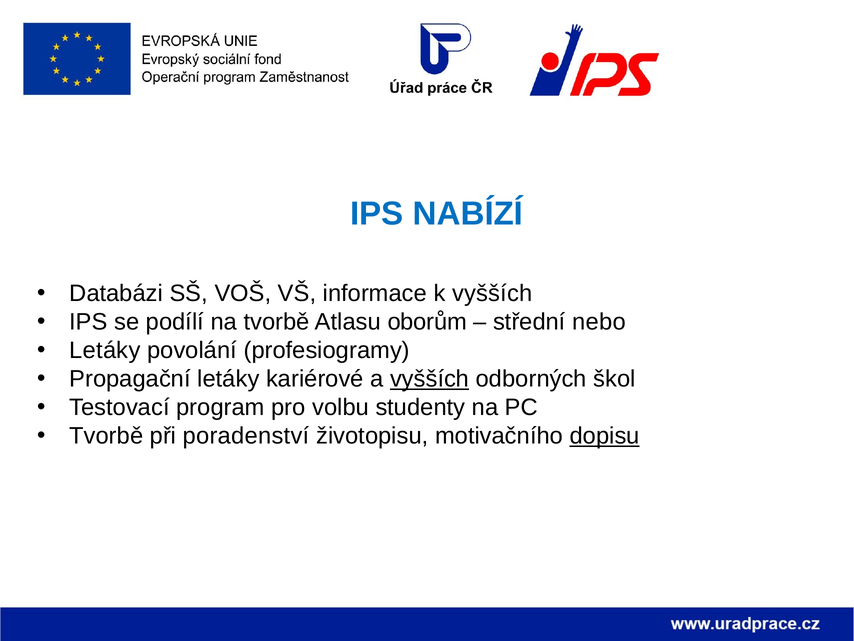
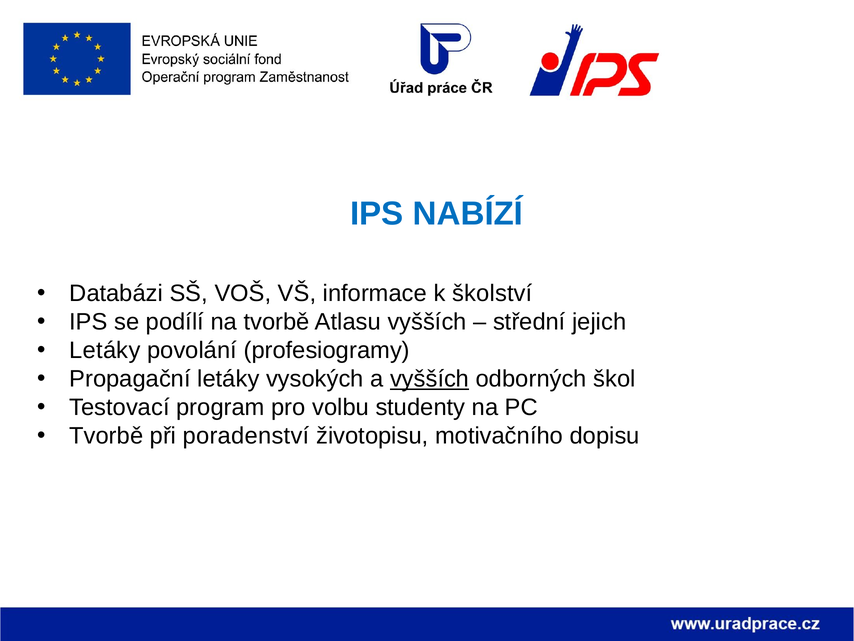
k vyšších: vyšších -> školství (492, 293)
Atlasu oborům: oborům -> vyšších (427, 322)
nebo: nebo -> jejich (599, 322)
kariérové: kariérové -> vysokých (315, 379)
dopisu underline: present -> none (605, 436)
